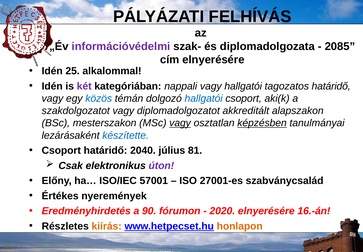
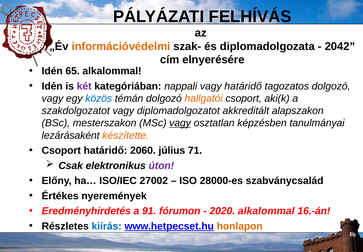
információvédelmi colour: purple -> orange (121, 46)
2085: 2085 -> 2042 (340, 46)
25: 25 -> 65 (73, 71)
vagy hallgatói: hallgatói -> határidő (243, 86)
tagozatos határidő: határidő -> dolgozó (331, 86)
hallgatói colour: blue -> orange (204, 98)
képzésben underline: present -> none (262, 123)
készítette colour: blue -> orange (126, 135)
2040: 2040 -> 2060 (143, 150)
81: 81 -> 71 (195, 150)
57001: 57001 -> 27002 (154, 180)
27001-es: 27001-es -> 28000-es (221, 180)
90: 90 -> 91 (149, 210)
2020 elnyerésére: elnyerésére -> alkalommal (266, 210)
kiírás colour: orange -> blue (107, 226)
